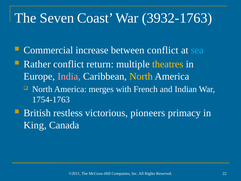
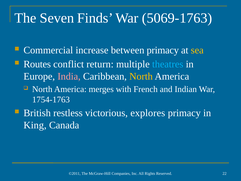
Coast: Coast -> Finds (95, 18)
3932-1763: 3932-1763 -> 5069-1763 (177, 18)
between conflict: conflict -> primacy (163, 50)
sea colour: light blue -> yellow (197, 50)
Rather: Rather -> Routes (37, 64)
theatres colour: yellow -> light blue (168, 64)
pioneers: pioneers -> explores (148, 113)
